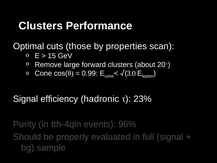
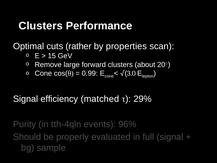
those: those -> rather (79, 46)
hadronic: hadronic -> matched (100, 99)
23%: 23% -> 29% (143, 99)
